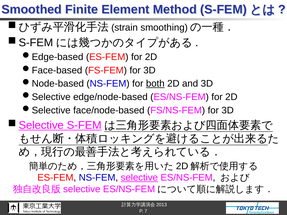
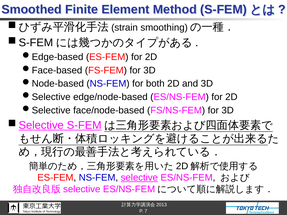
both underline: present -> none (155, 84)
